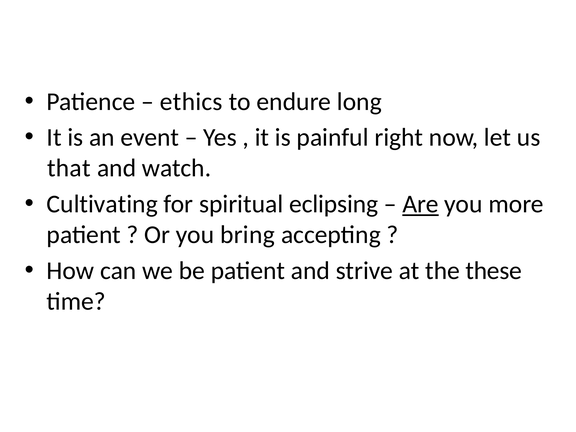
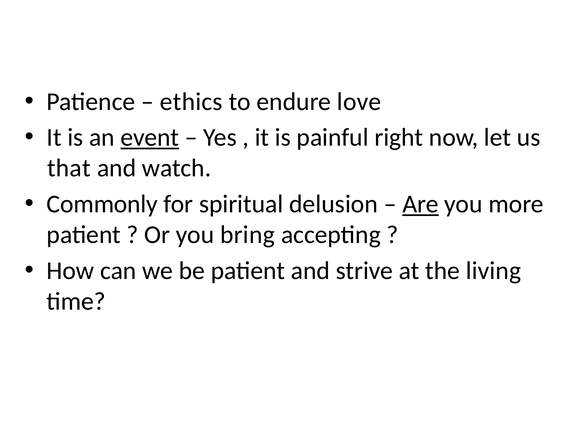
long: long -> love (359, 102)
event underline: none -> present (150, 137)
Cultivating: Cultivating -> Commonly (102, 204)
eclipsing: eclipsing -> delusion (334, 204)
these: these -> living (493, 271)
